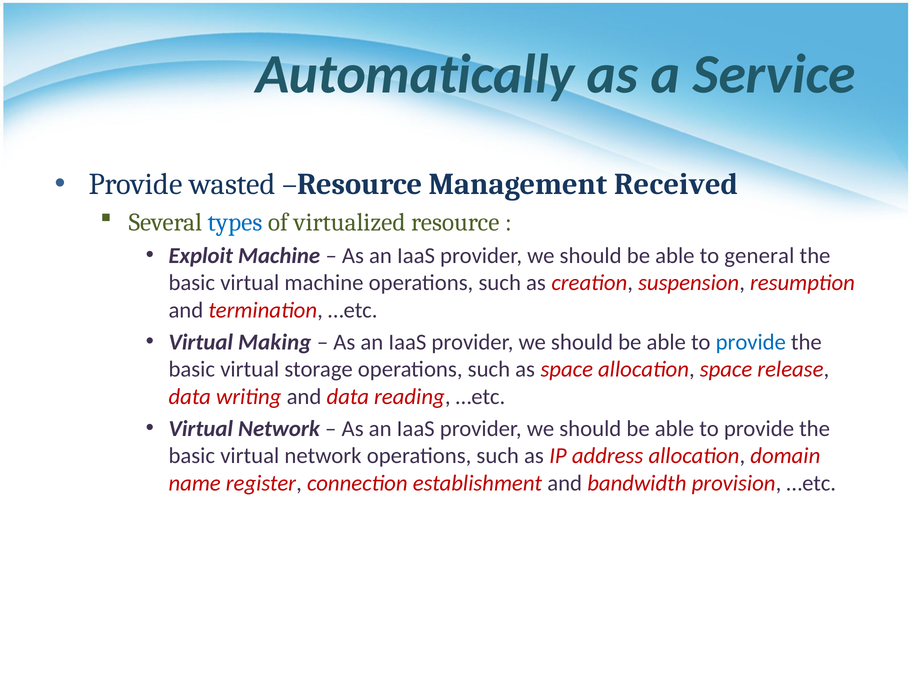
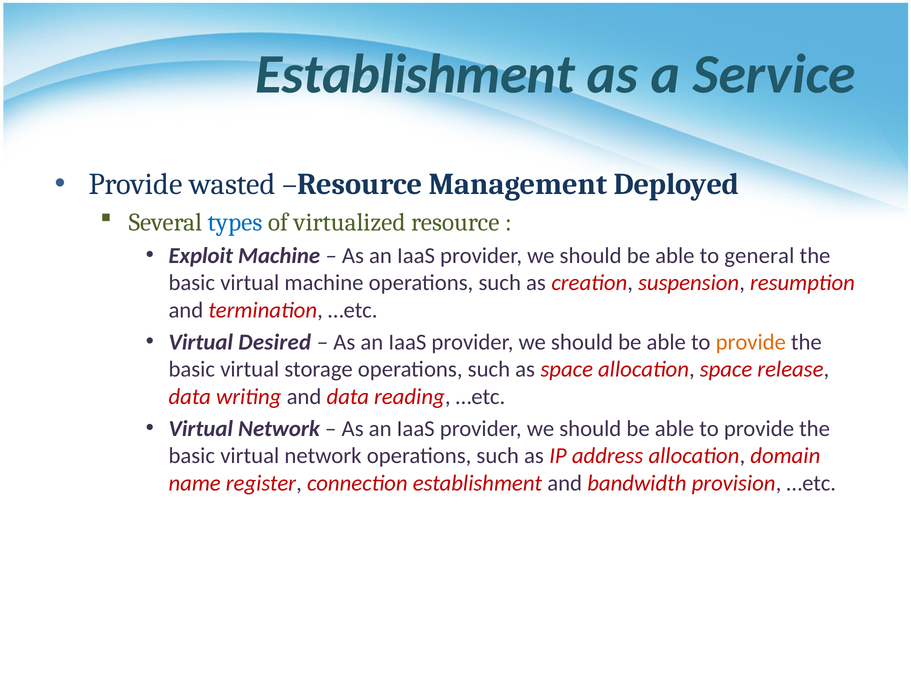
Automatically: Automatically -> Establishment (415, 74)
Received: Received -> Deployed (676, 184)
Making: Making -> Desired (275, 342)
provide colour: blue -> orange (751, 342)
